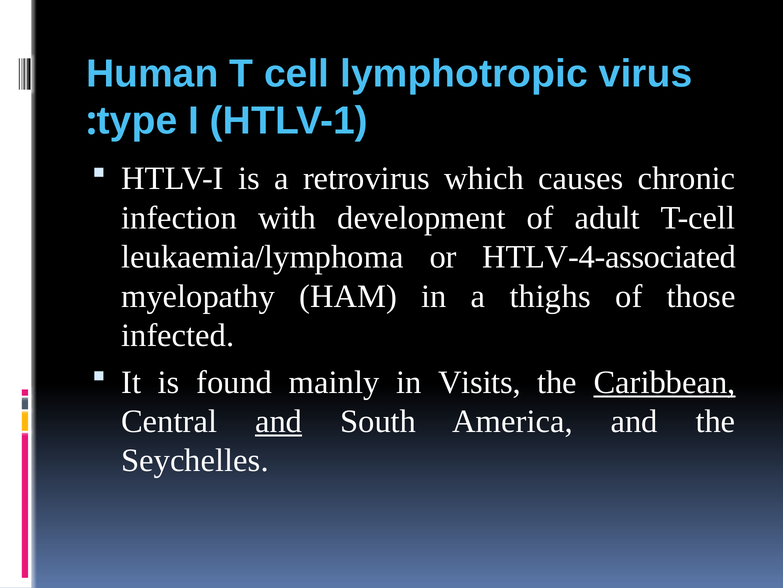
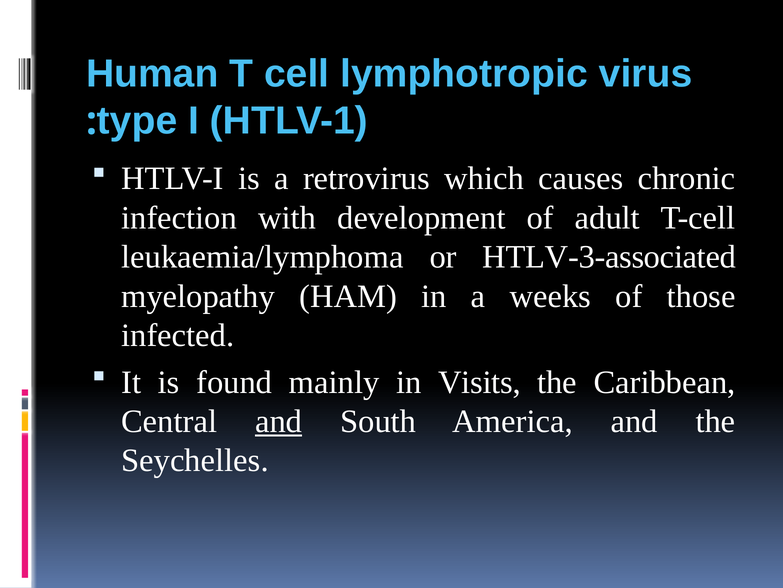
HTLV-4-associated: HTLV-4-associated -> HTLV-3-associated (609, 257)
thighs: thighs -> weeks (550, 296)
Caribbean underline: present -> none (665, 382)
